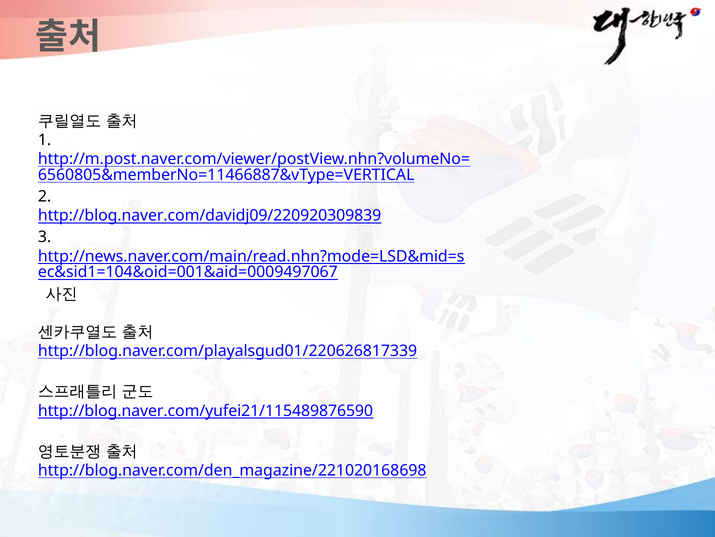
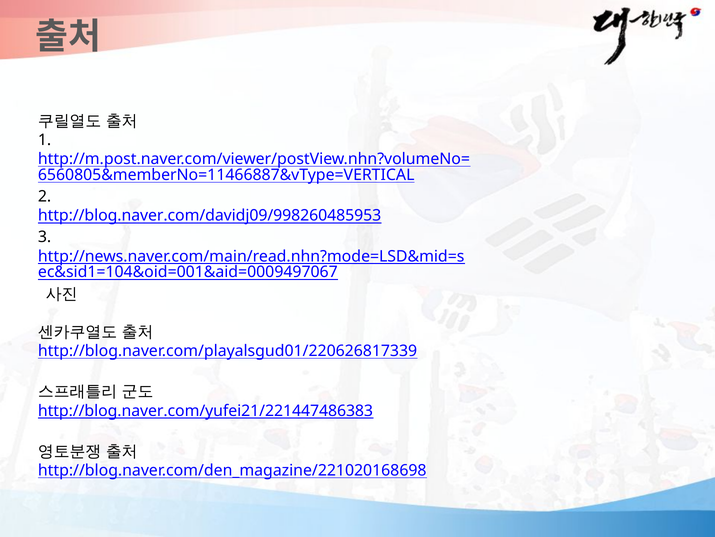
http://blog.naver.com/davidj09/220920309839: http://blog.naver.com/davidj09/220920309839 -> http://blog.naver.com/davidj09/998260485953 (210, 215)
http://blog.naver.com/yufei21/115489876590: http://blog.naver.com/yufei21/115489876590 -> http://blog.naver.com/yufei21/221447486383 (206, 410)
